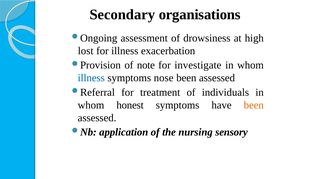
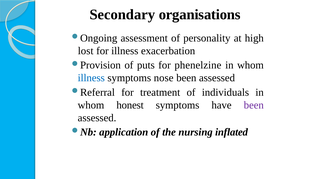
drowsiness: drowsiness -> personality (207, 38)
note: note -> puts (146, 65)
investigate: investigate -> phenelzine (198, 65)
been colour: orange -> purple (254, 105)
sensory: sensory -> inflated (232, 132)
